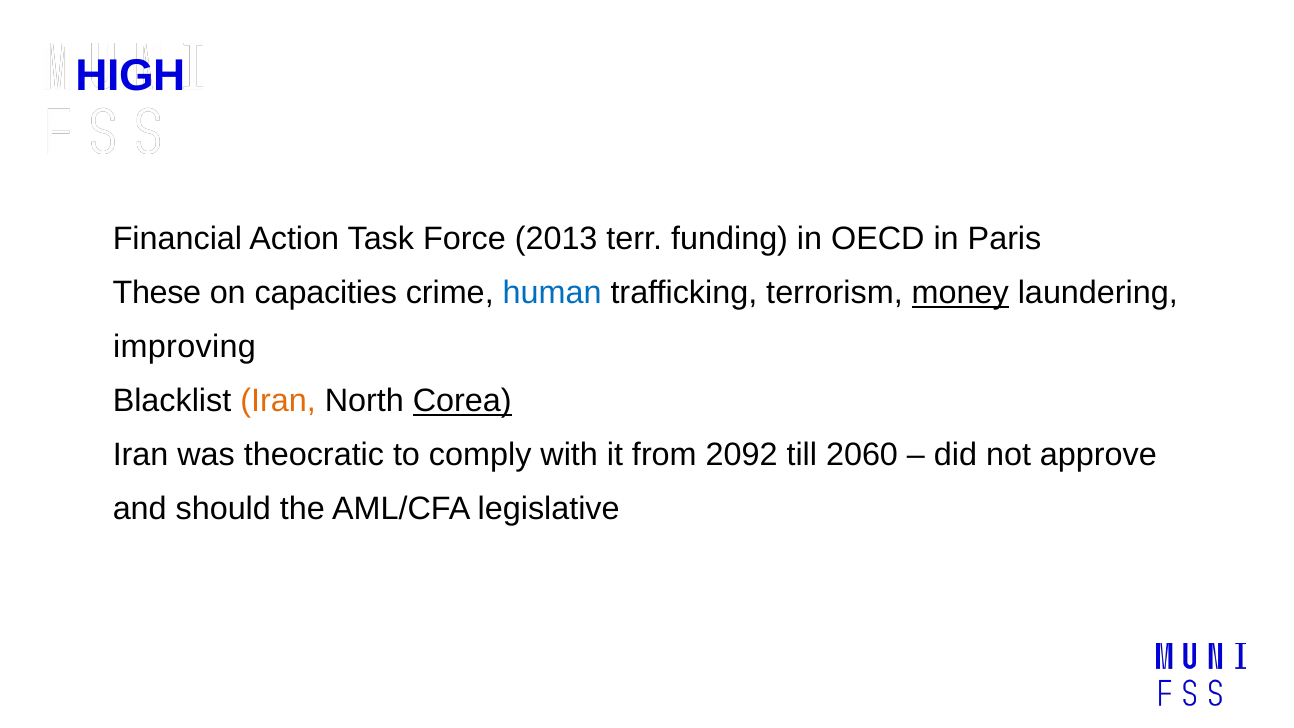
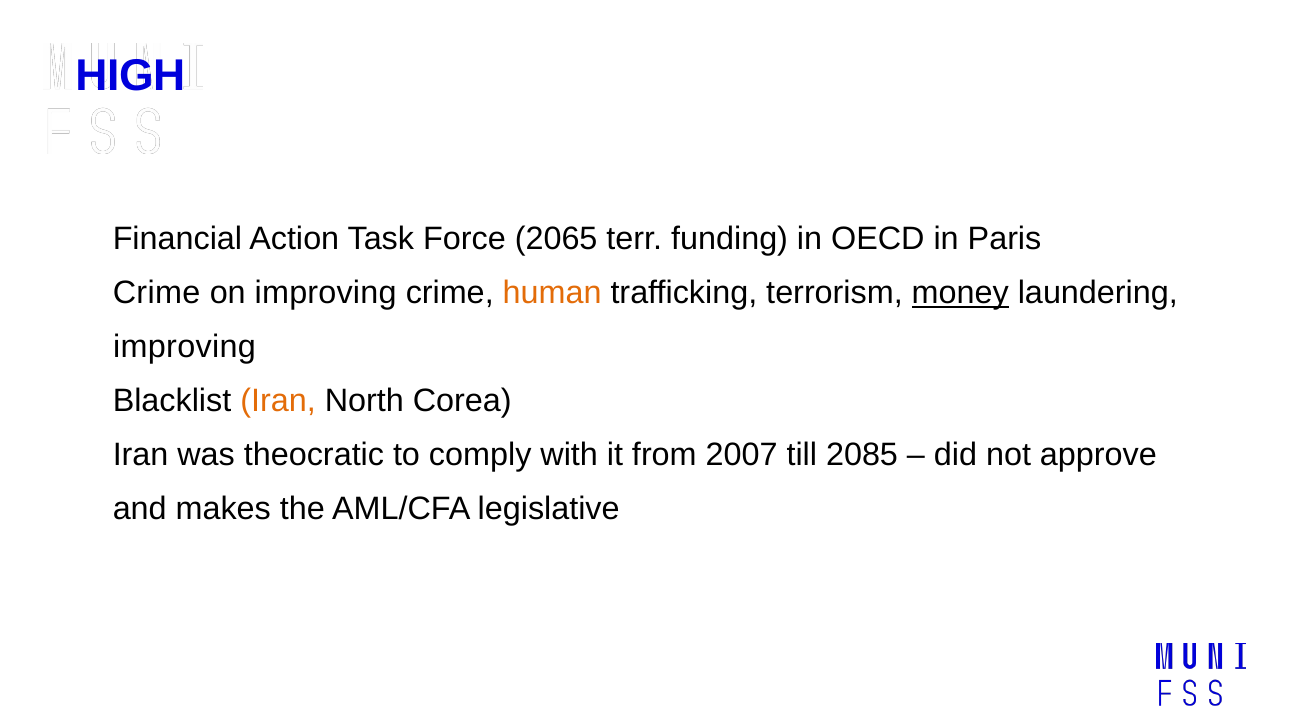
2013: 2013 -> 2065 (556, 238)
These: These -> Crime (157, 293)
on capacities: capacities -> improving (326, 293)
human colour: blue -> orange (552, 293)
Corea underline: present -> none (462, 401)
2092: 2092 -> 2007 (742, 455)
2060: 2060 -> 2085 (862, 455)
should: should -> makes (223, 509)
